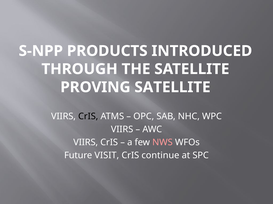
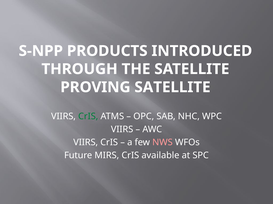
CrIS colour: black -> green (88, 117)
VISIT: VISIT -> MIRS (107, 156)
continue: continue -> available (160, 156)
